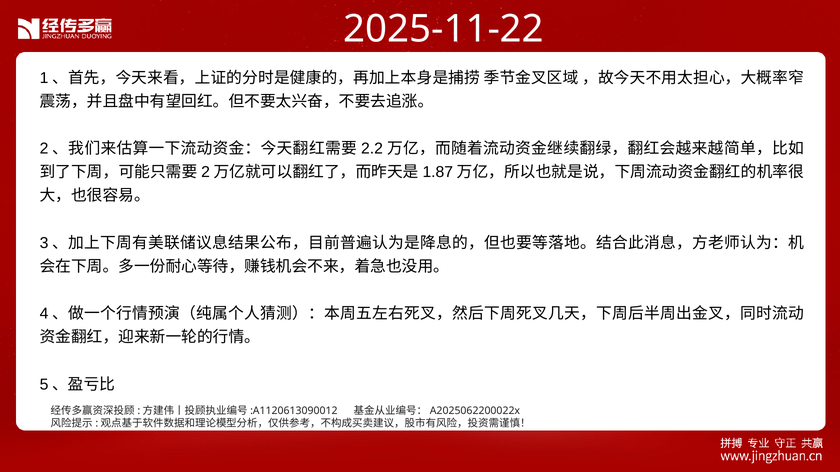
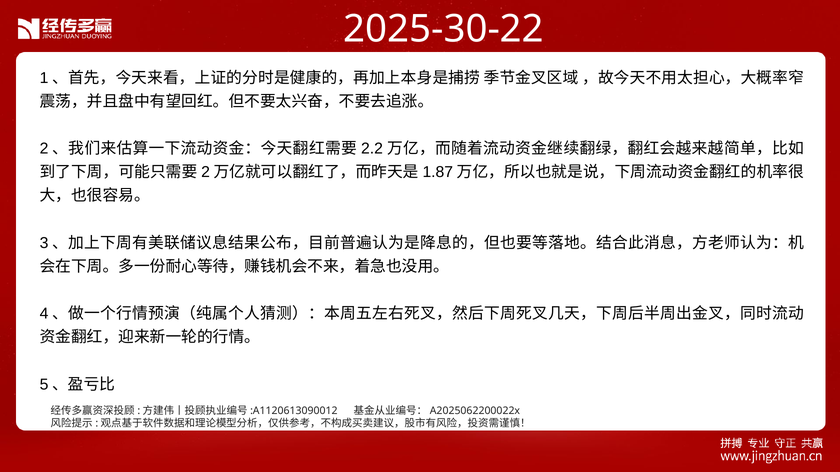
2025-11-22: 2025-11-22 -> 2025-30-22 (444, 29)
